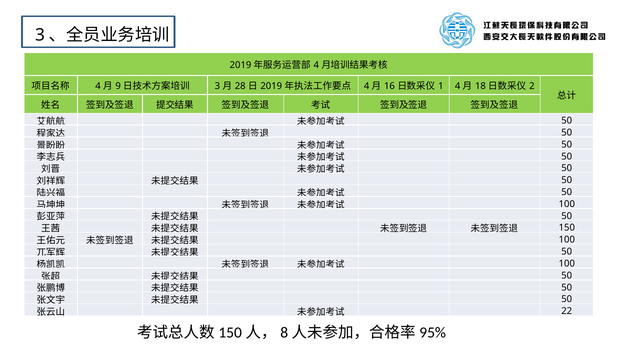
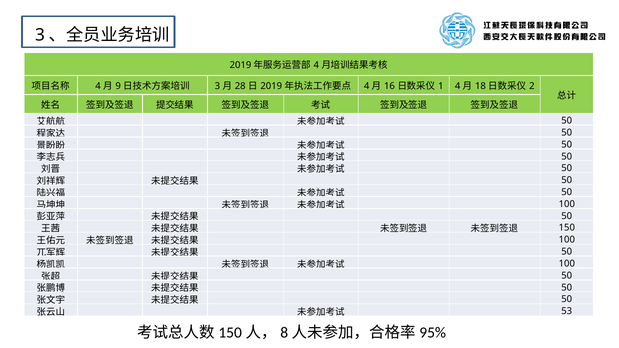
22: 22 -> 53 (567, 311)
